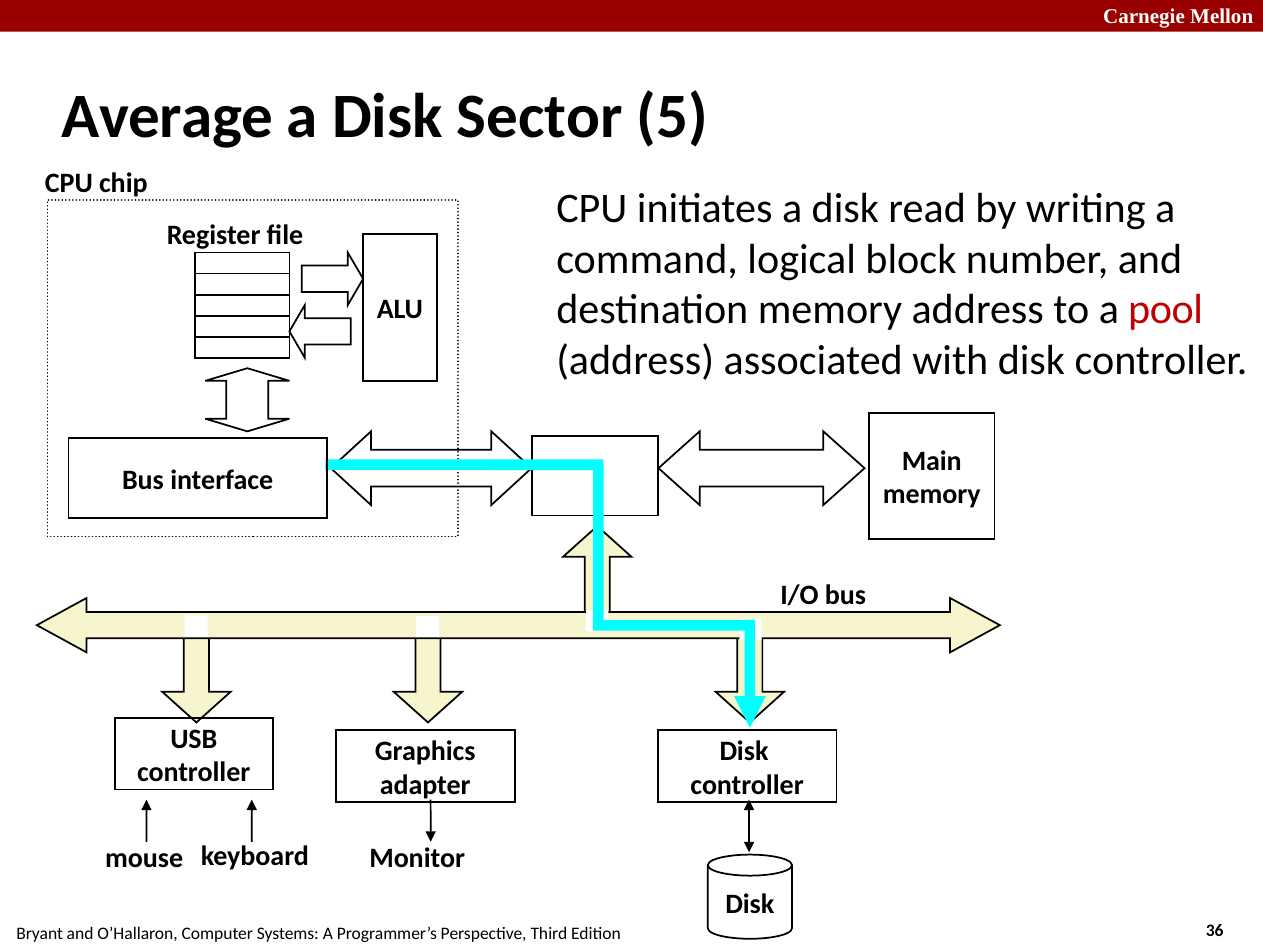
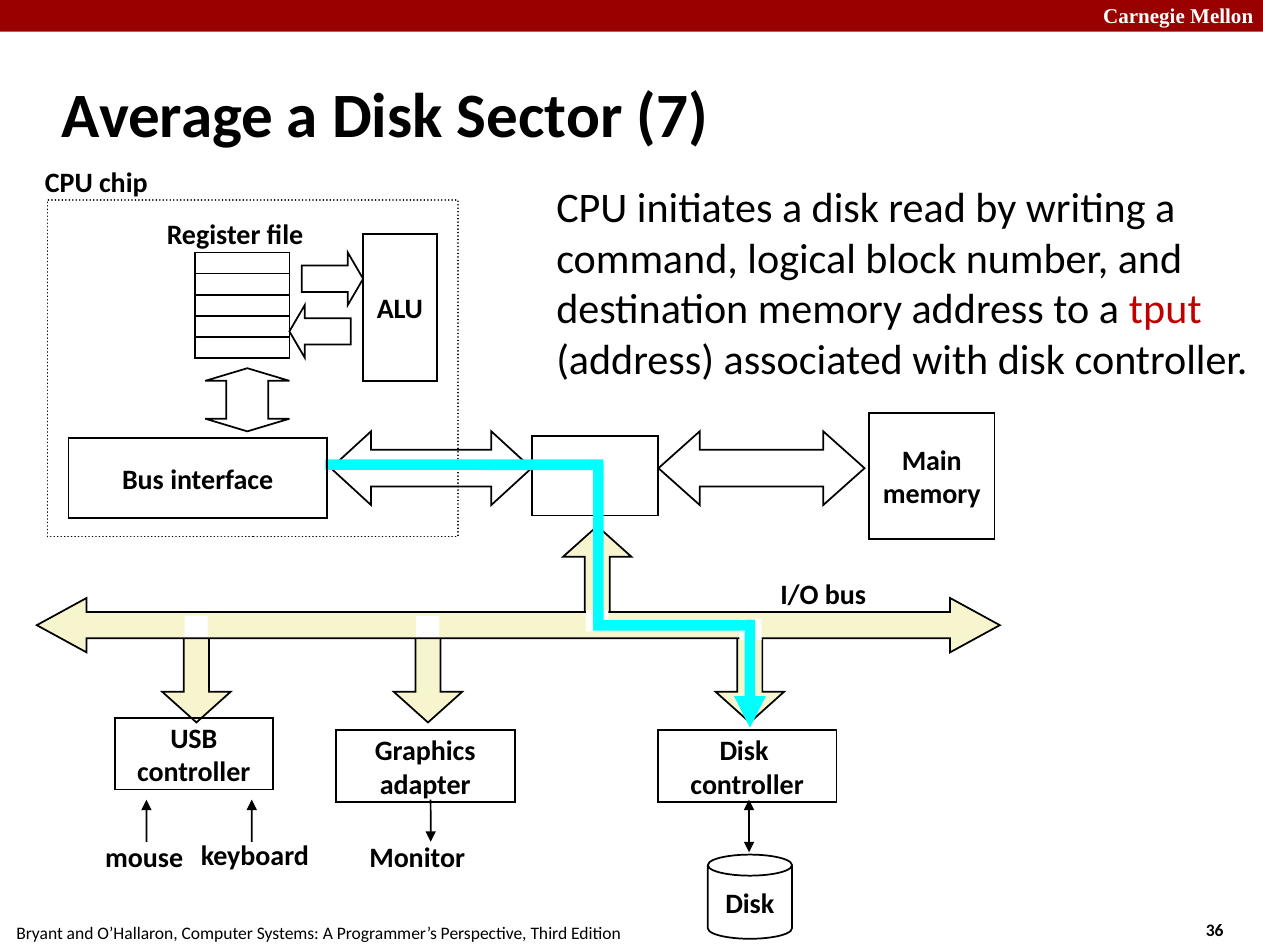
5: 5 -> 7 (672, 117)
pool: pool -> tput (1165, 310)
